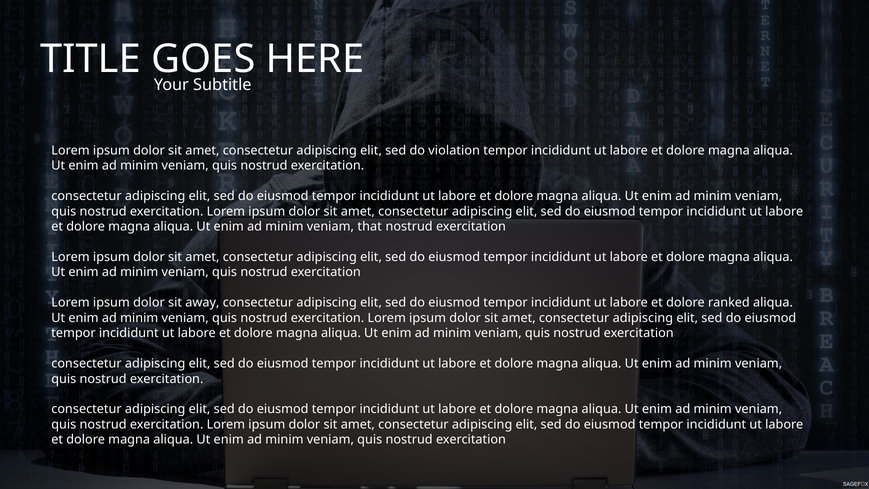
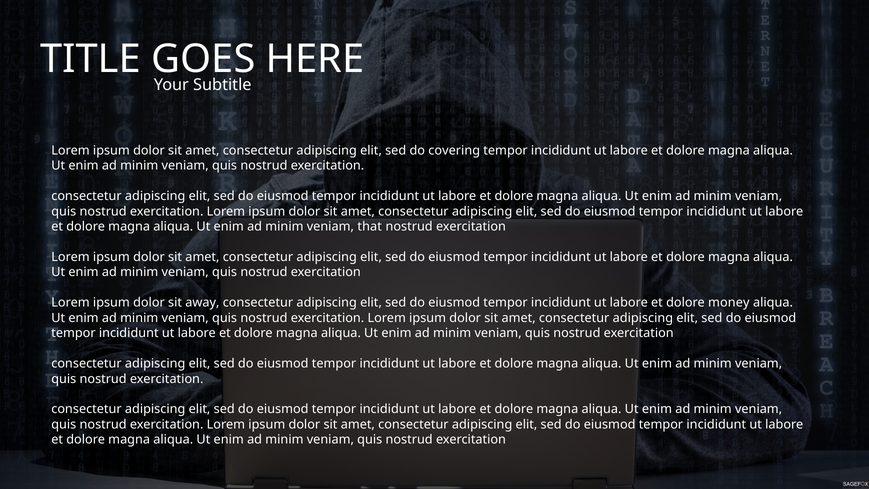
violation: violation -> covering (454, 150)
ranked: ranked -> money (729, 303)
